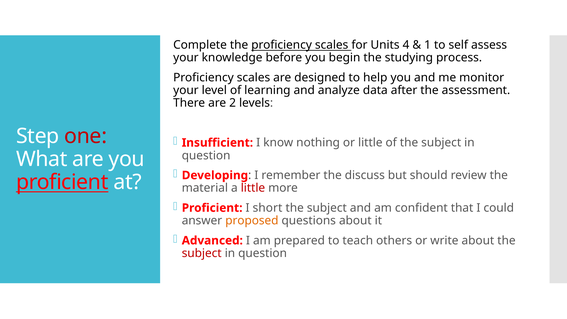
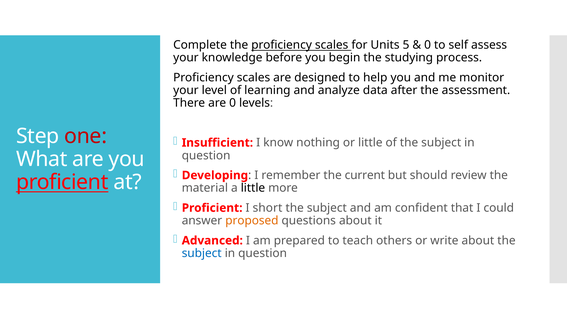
4: 4 -> 5 (406, 45)
1: 1 -> 0 (428, 45)
are 2: 2 -> 0 (233, 103)
discuss: discuss -> current (365, 175)
little colour: red -> black (253, 188)
subject colour: red -> blue (202, 253)
